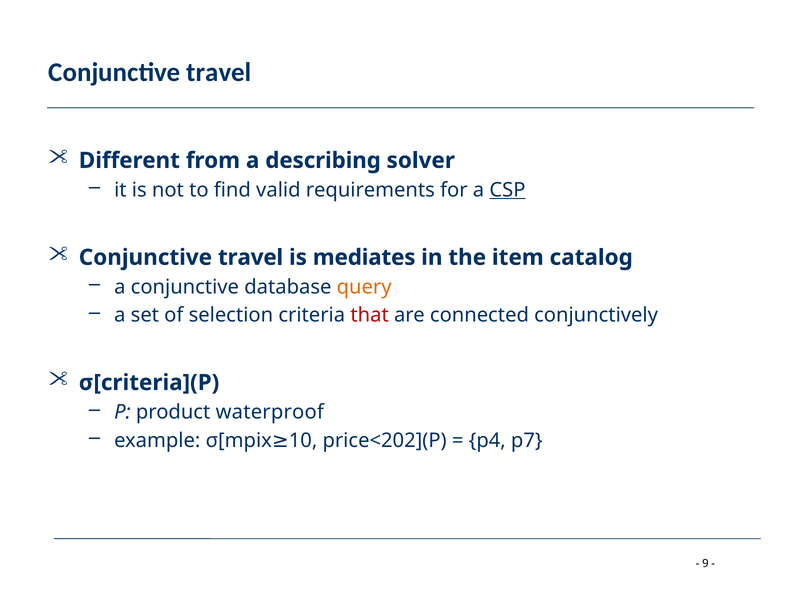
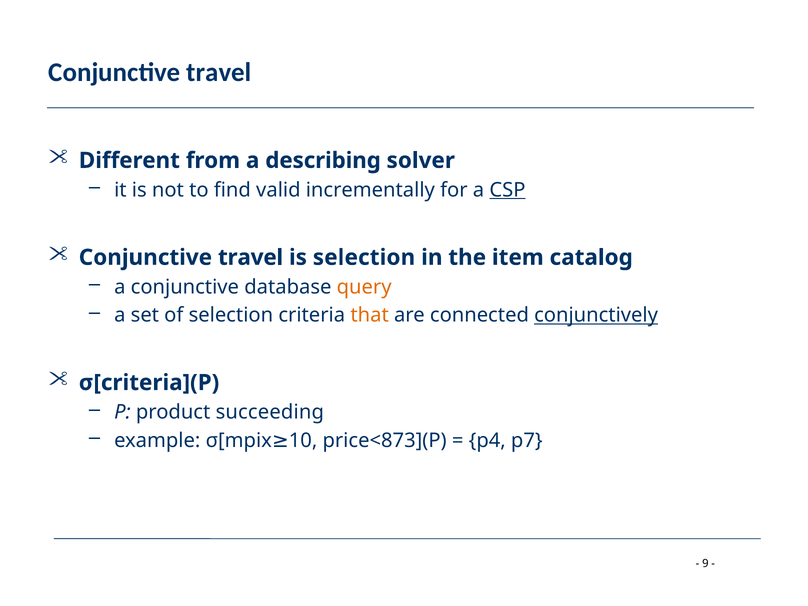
requirements: requirements -> incrementally (370, 190)
is mediates: mediates -> selection (364, 257)
that colour: red -> orange (370, 315)
conjunctively underline: none -> present (596, 315)
waterproof: waterproof -> succeeding (270, 412)
price<202](P: price<202](P -> price<873](P (385, 440)
